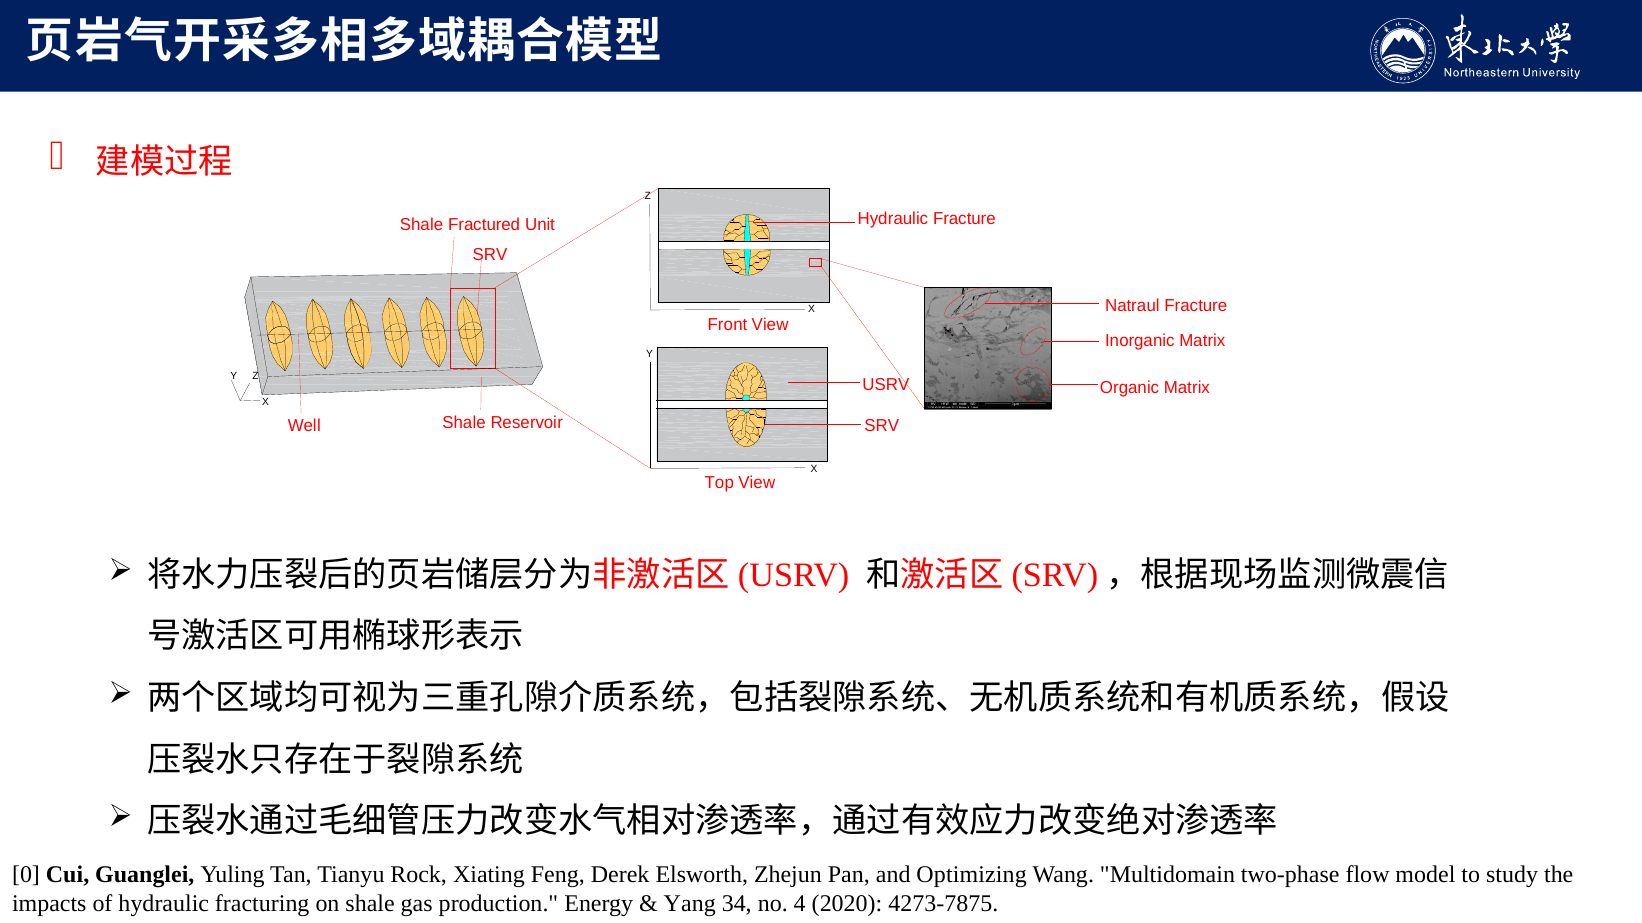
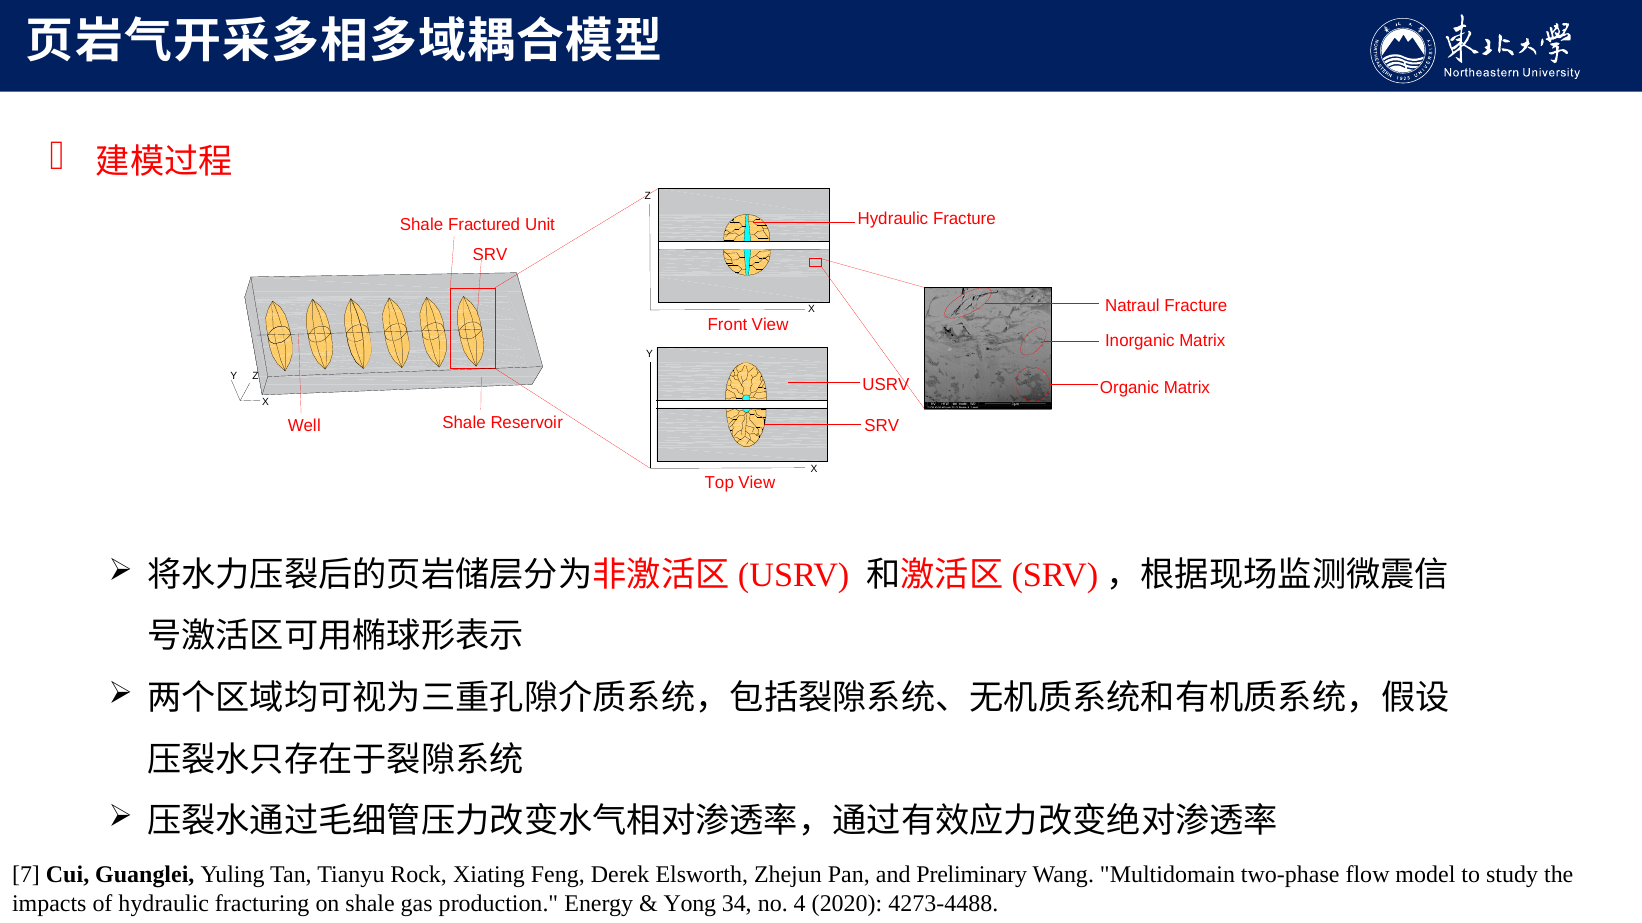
0: 0 -> 7 (26, 875)
Optimizing: Optimizing -> Preliminary (972, 875)
Yang: Yang -> Yong (690, 904)
4273-7875: 4273-7875 -> 4273-4488 (943, 904)
